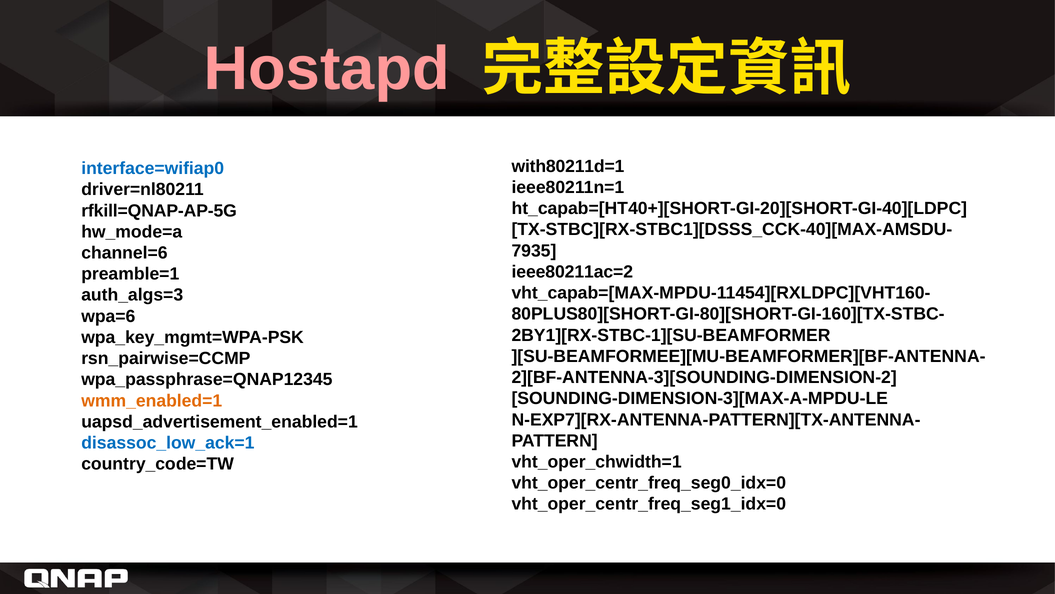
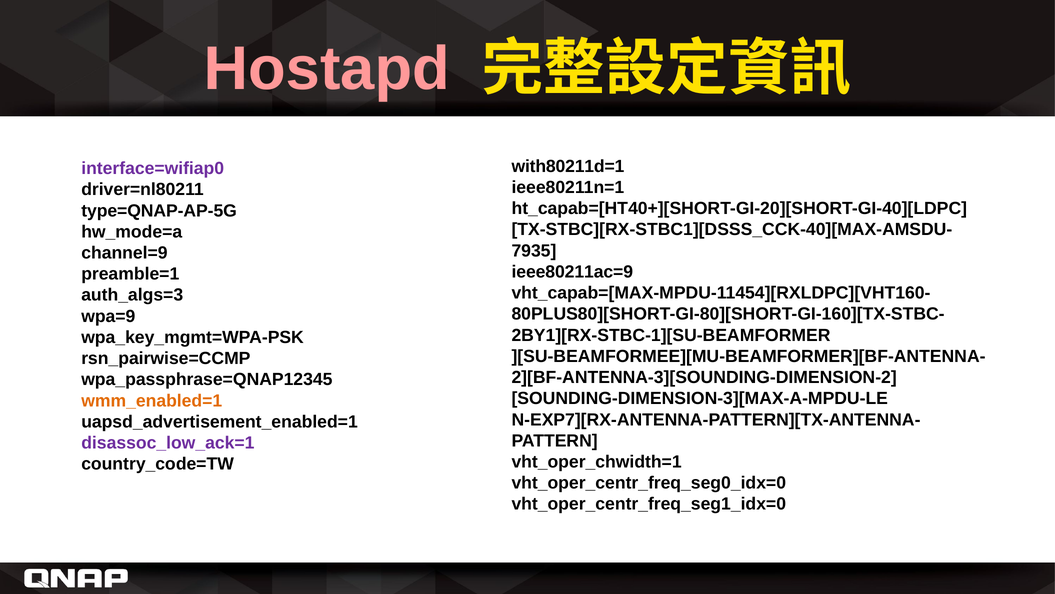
interface=wifiap0 colour: blue -> purple (153, 168)
rfkill=QNAP-AP-5G: rfkill=QNAP-AP-5G -> type=QNAP-AP-5G (159, 211)
channel=6: channel=6 -> channel=9 (124, 253)
ieee80211ac=2: ieee80211ac=2 -> ieee80211ac=9 (572, 272)
wpa=6: wpa=6 -> wpa=9 (108, 316)
disassoc_low_ack=1 colour: blue -> purple (168, 443)
